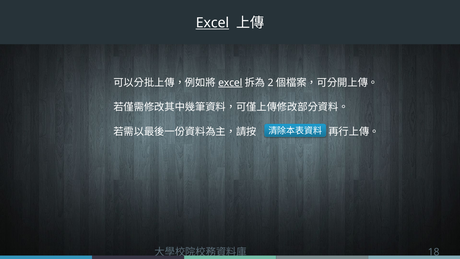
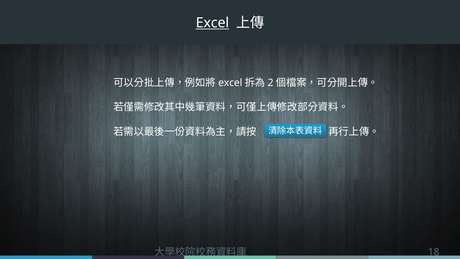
excel underline: present -> none (230, 83)
